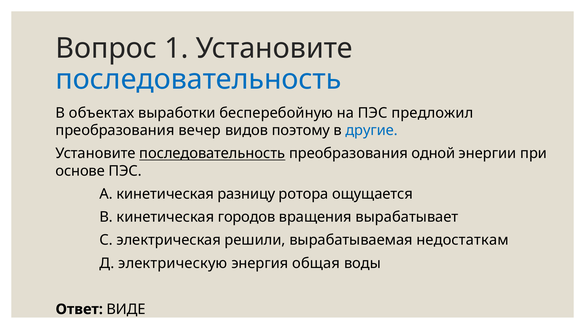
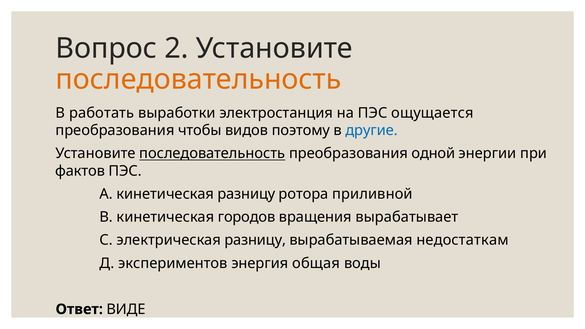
1: 1 -> 2 (177, 48)
последовательность colour: blue -> orange (199, 79)
объектах: объектах -> работать (102, 113)
бесперебойную: бесперебойную -> электростанция (276, 113)
предложил: предложил -> ощущается (432, 113)
вечер: вечер -> чтобы (200, 130)
основе: основе -> фактов (80, 171)
ощущается: ощущается -> приливной (372, 194)
электрическая решили: решили -> разницу (255, 240)
электрическую: электрическую -> экспериментов (173, 263)
